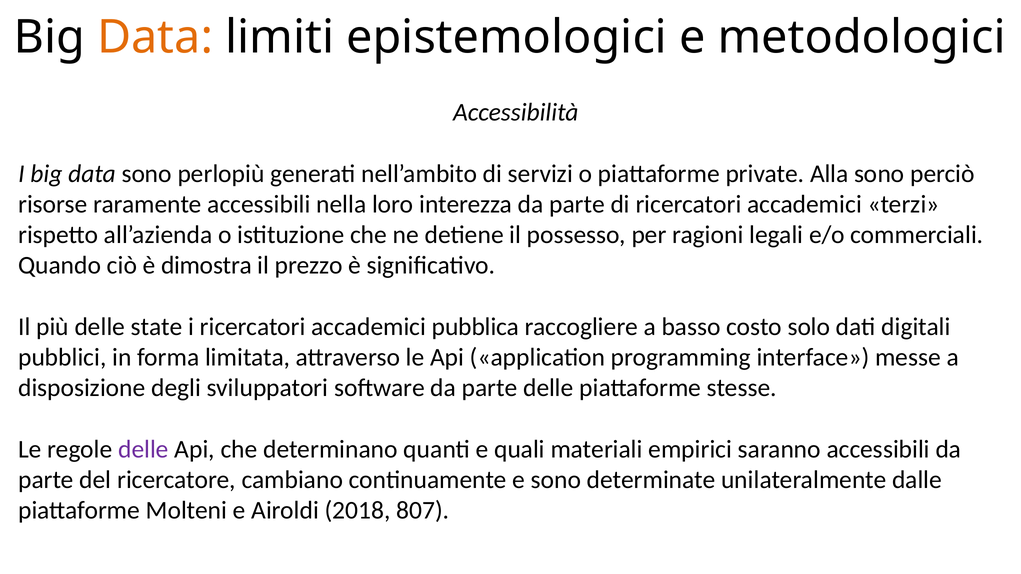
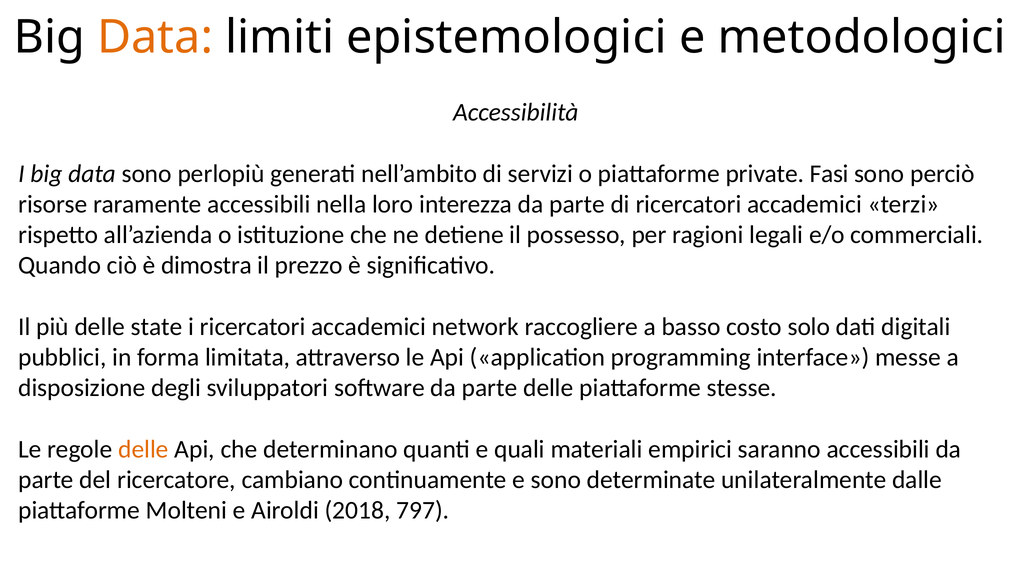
Alla: Alla -> Fasi (829, 174)
pubblica: pubblica -> network (475, 327)
delle colour: purple -> orange (143, 449)
807: 807 -> 797 (423, 511)
